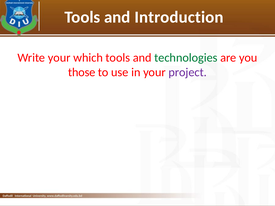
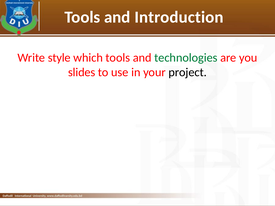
Write your: your -> style (59, 58)
those: those -> slides (82, 72)
project colour: purple -> black (188, 72)
